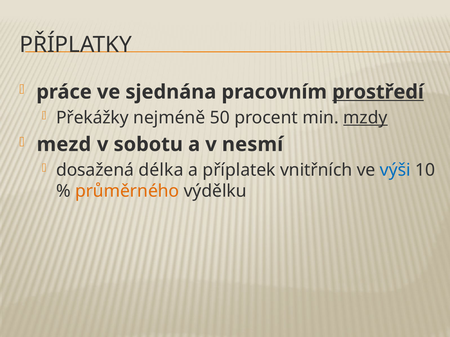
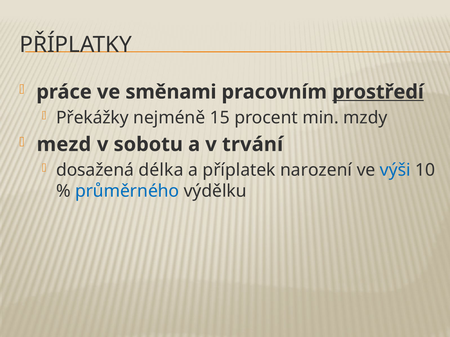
sjednána: sjednána -> směnami (171, 92)
50: 50 -> 15 (220, 118)
mzdy underline: present -> none (365, 118)
nesmí: nesmí -> trvání (253, 145)
vnitřních: vnitřních -> narození (316, 170)
průměrného colour: orange -> blue (127, 191)
